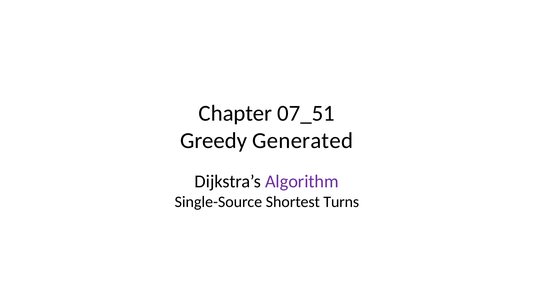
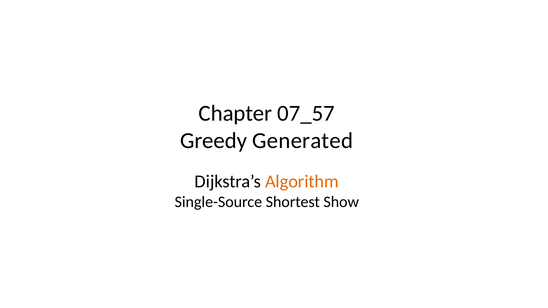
07_51: 07_51 -> 07_57 (306, 113)
Algorithm colour: purple -> orange (302, 182)
Turns: Turns -> Show (341, 202)
